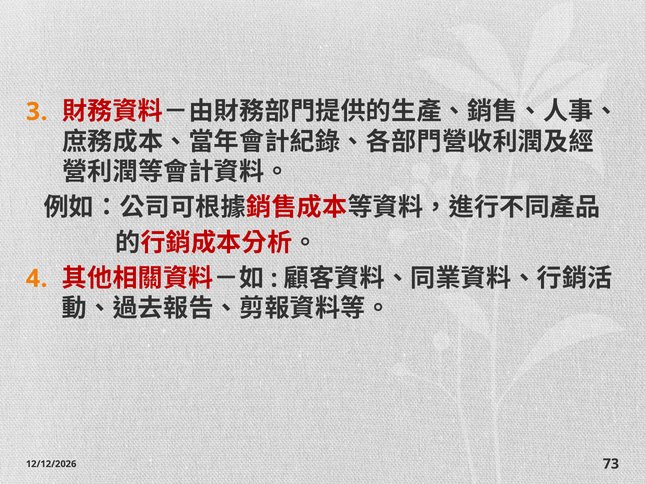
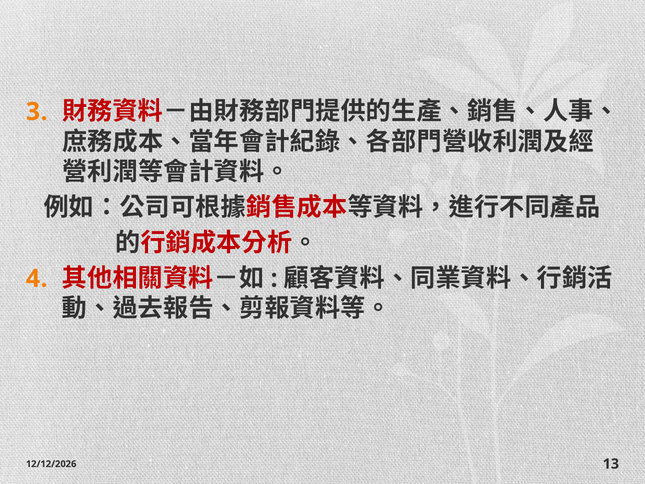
73: 73 -> 13 (611, 464)
